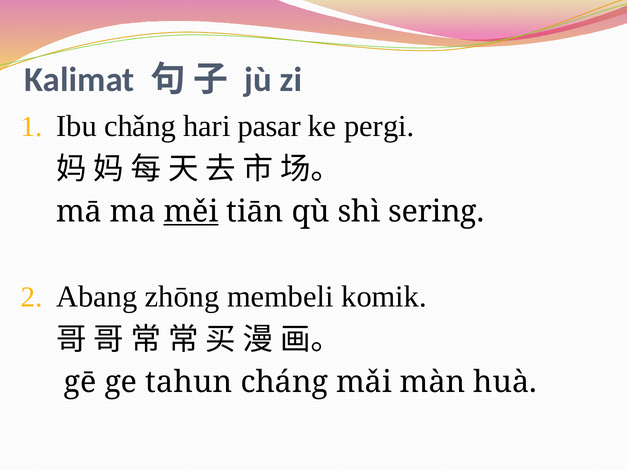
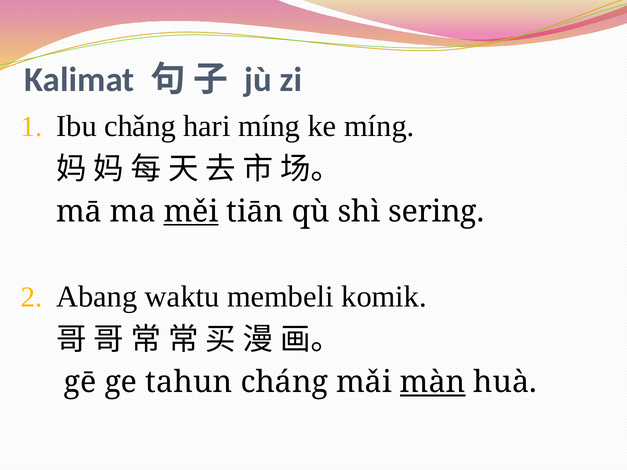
hari pasar: pasar -> míng (269, 126)
ke pergi: pergi -> míng (379, 126)
zhōng: zhōng -> waktu (182, 297)
màn underline: none -> present (433, 382)
